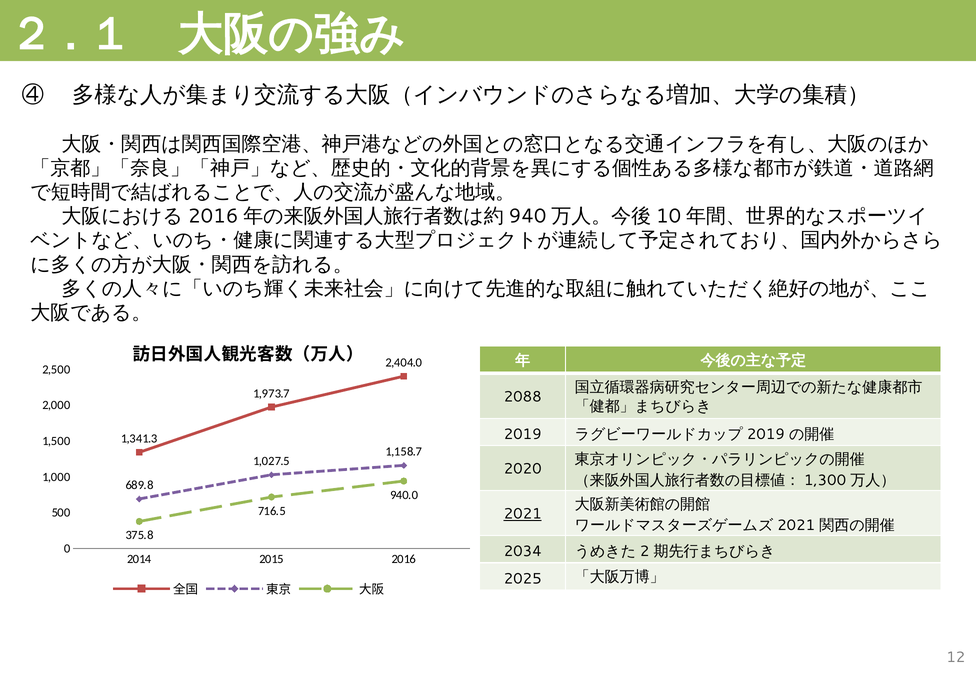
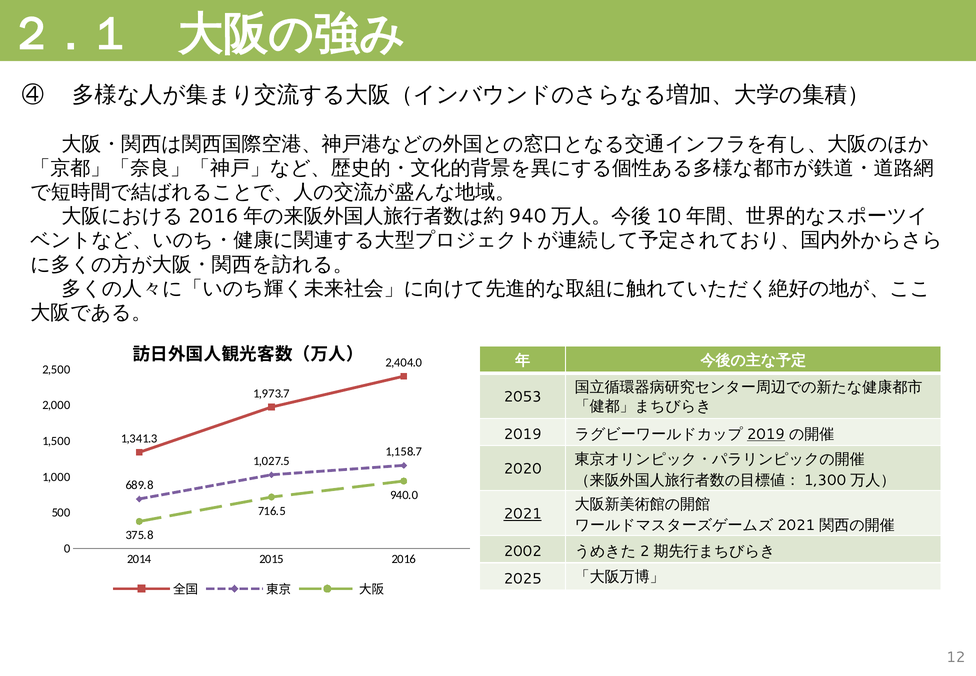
2088: 2088 -> 2053 (523, 396)
2019 underline: none -> present (766, 434)
2034: 2034 -> 2002 (523, 551)
